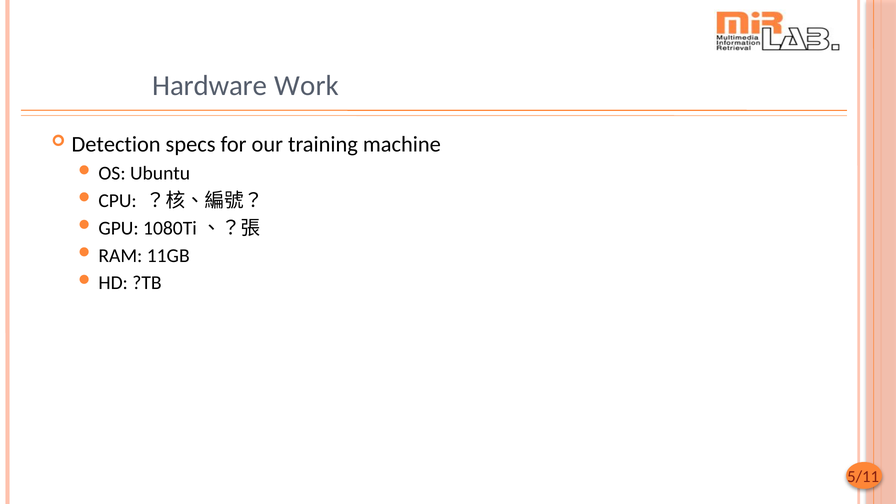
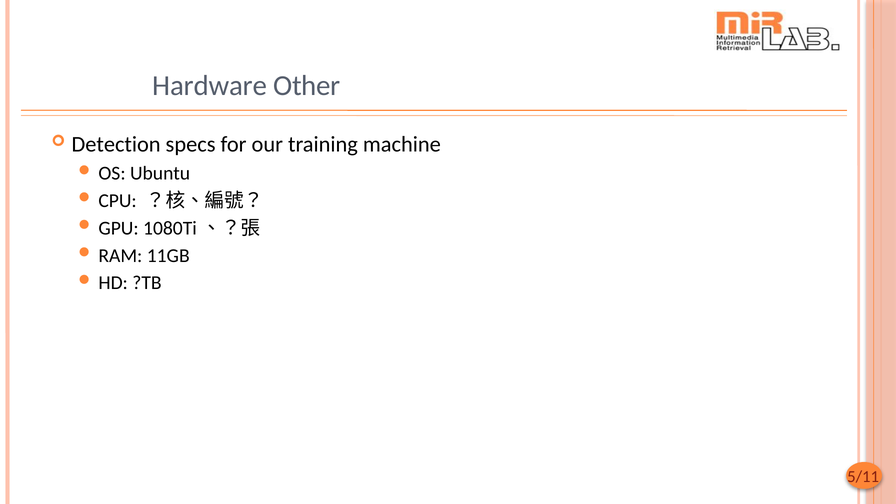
Work: Work -> Other (307, 86)
